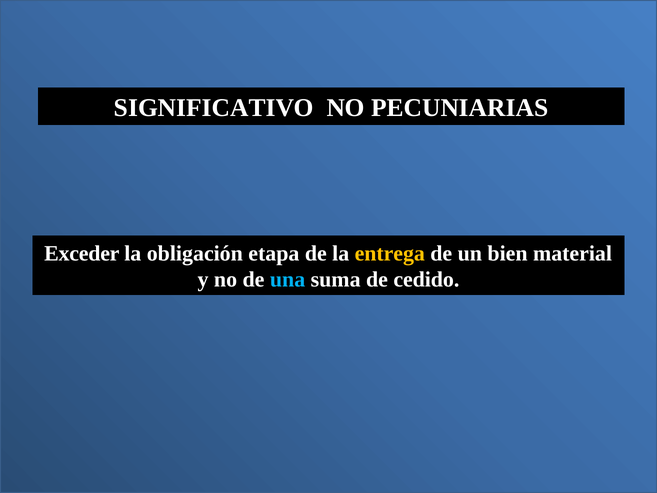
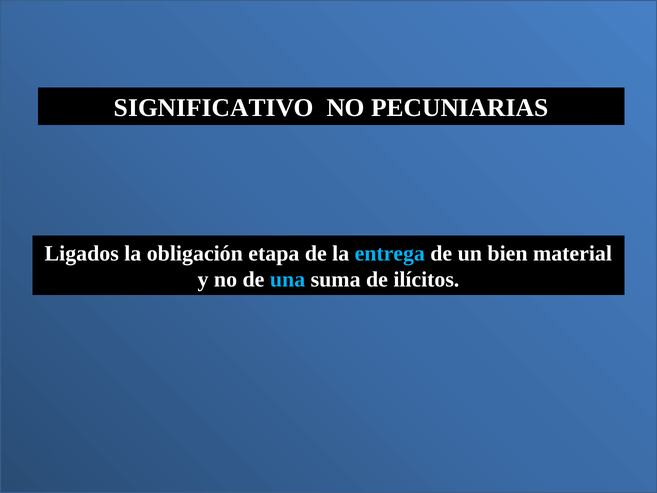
Exceder: Exceder -> Ligados (82, 253)
entrega colour: yellow -> light blue (390, 253)
cedido: cedido -> ilícitos (426, 280)
